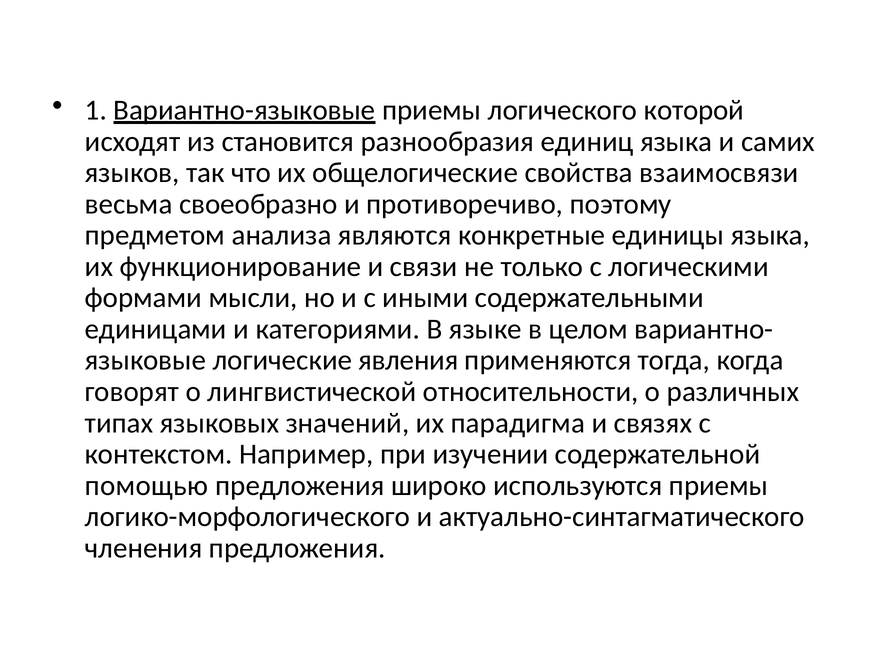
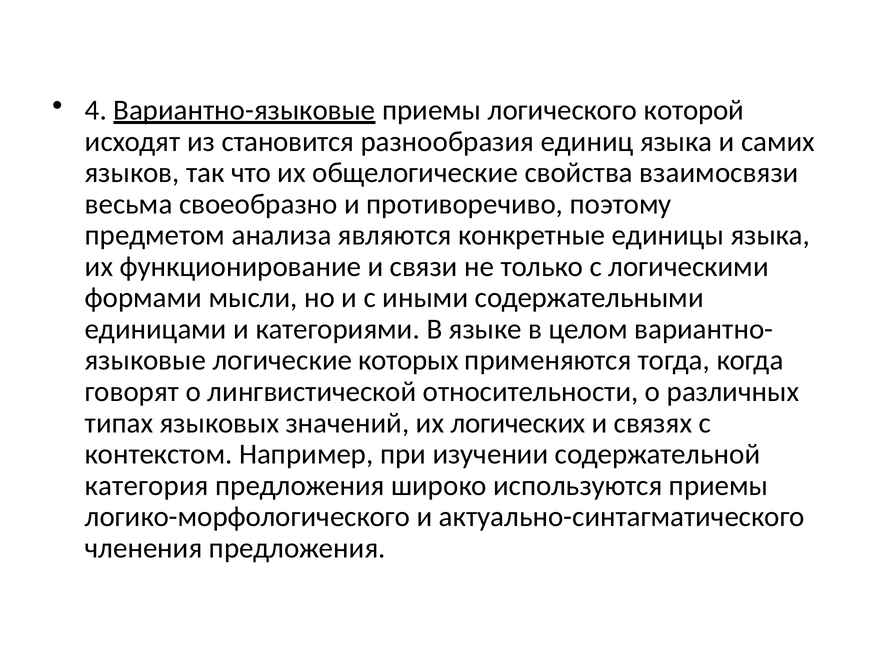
1: 1 -> 4 (96, 110)
явления: явления -> которых (408, 361)
парадигма: парадигма -> логических (518, 423)
помощью: помощью -> категория (147, 486)
